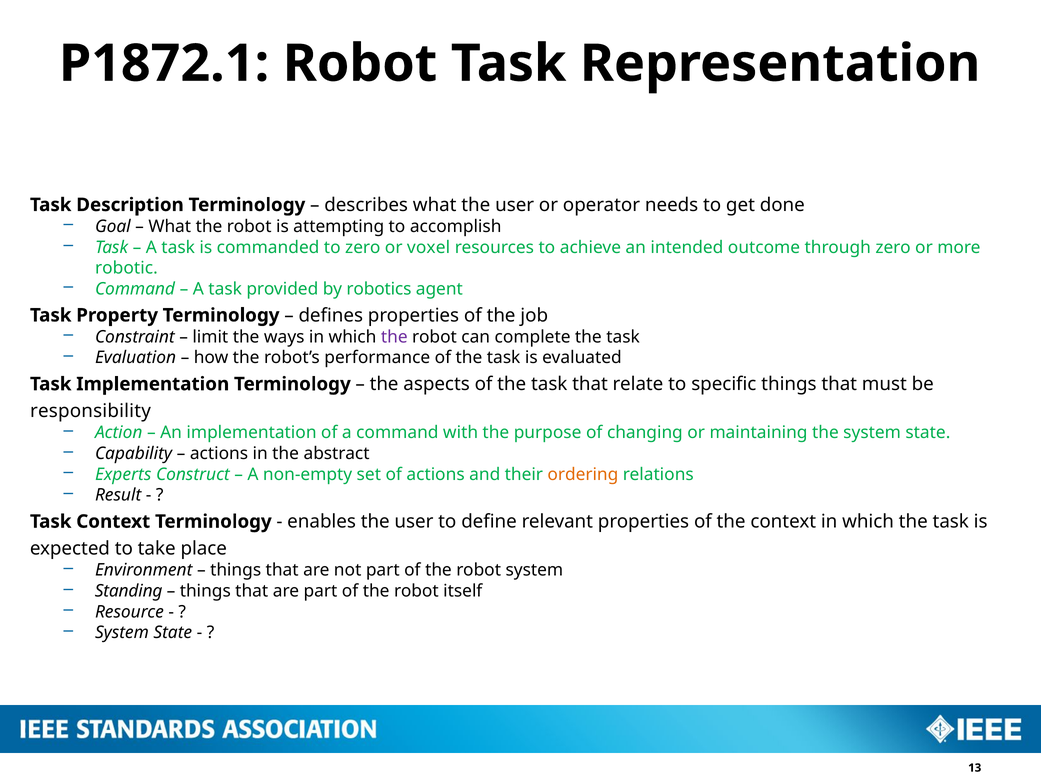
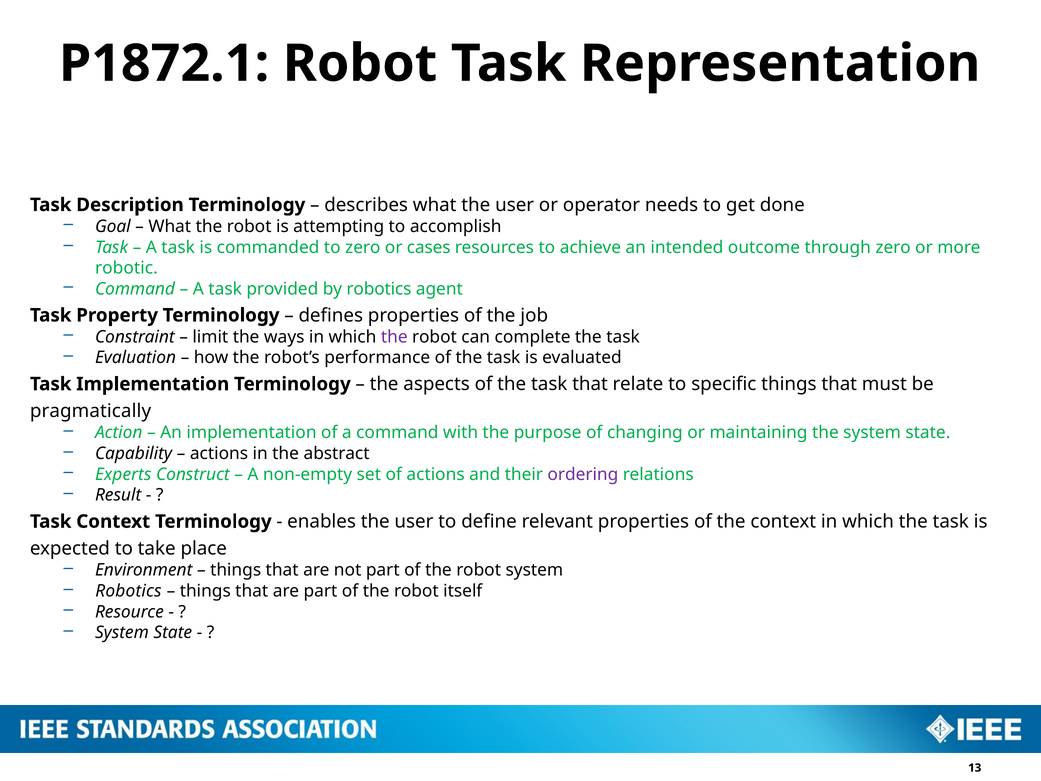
voxel: voxel -> cases (429, 247)
responsibility: responsibility -> pragmatically (91, 411)
ordering colour: orange -> purple (583, 474)
Standing: Standing -> Robotics (128, 591)
